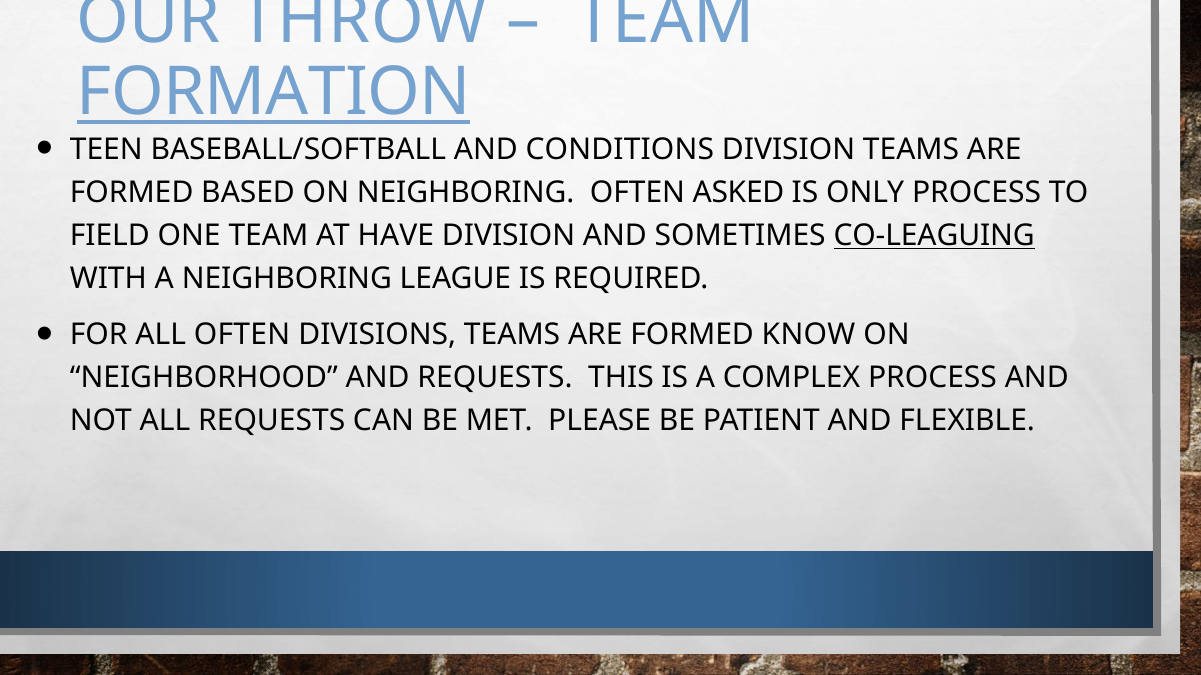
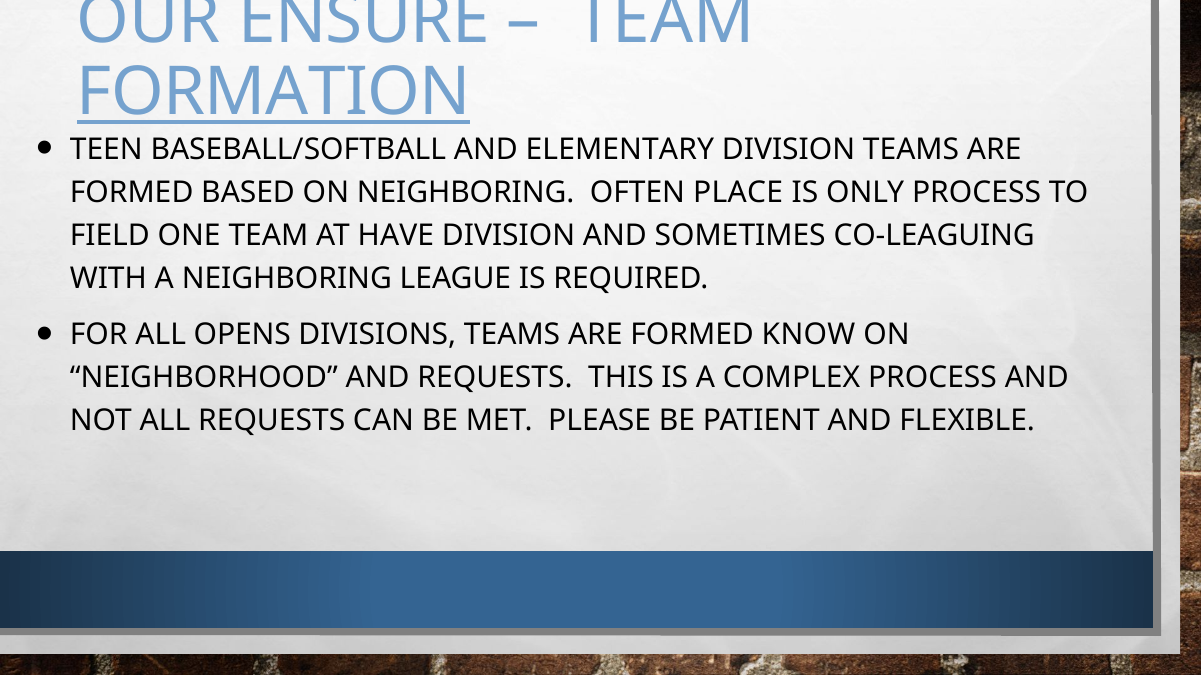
THROW: THROW -> ENSURE (364, 20)
CONDITIONS: CONDITIONS -> ELEMENTARY (620, 149)
ASKED: ASKED -> PLACE (738, 193)
CO-LEAGUING underline: present -> none (934, 236)
ALL OFTEN: OFTEN -> OPENS (242, 335)
